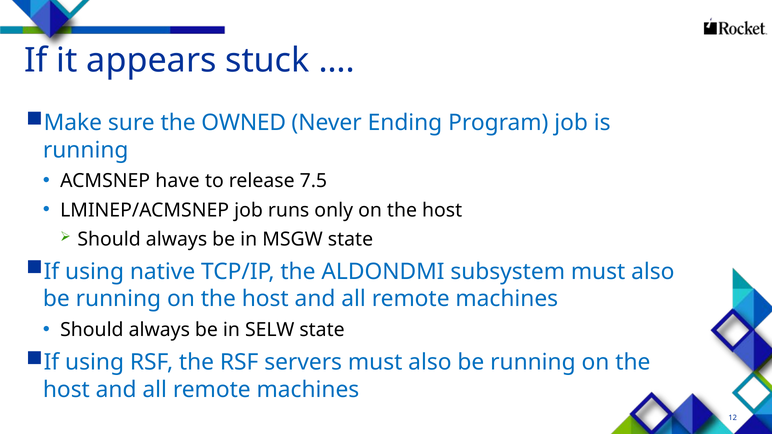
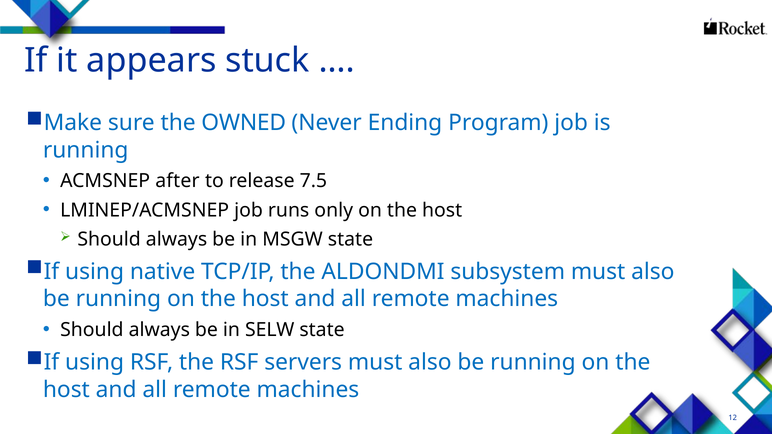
have: have -> after (177, 181)
